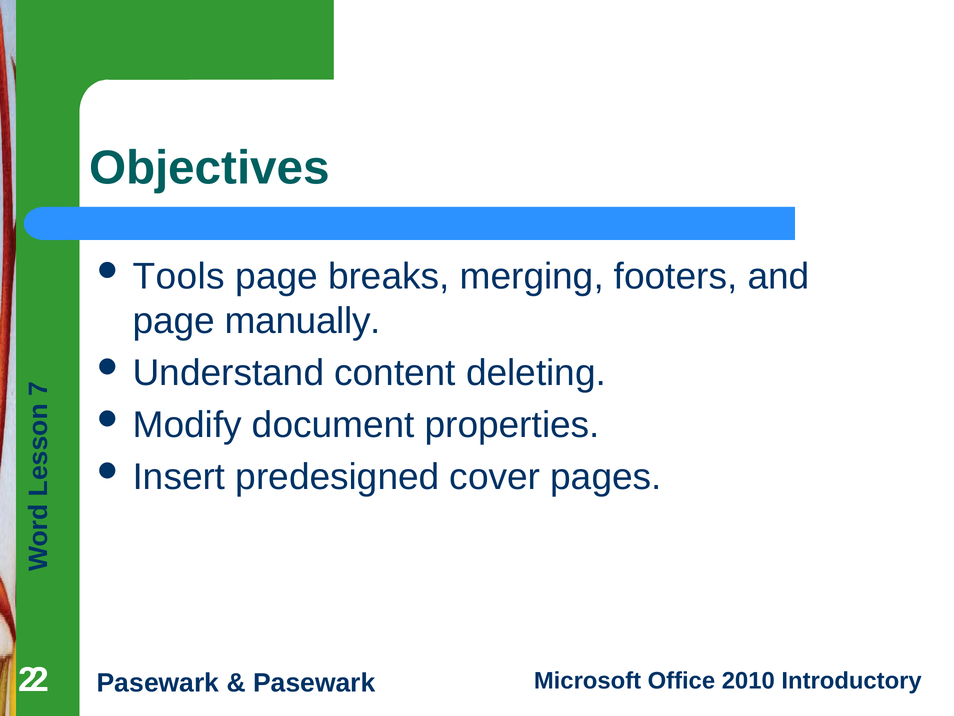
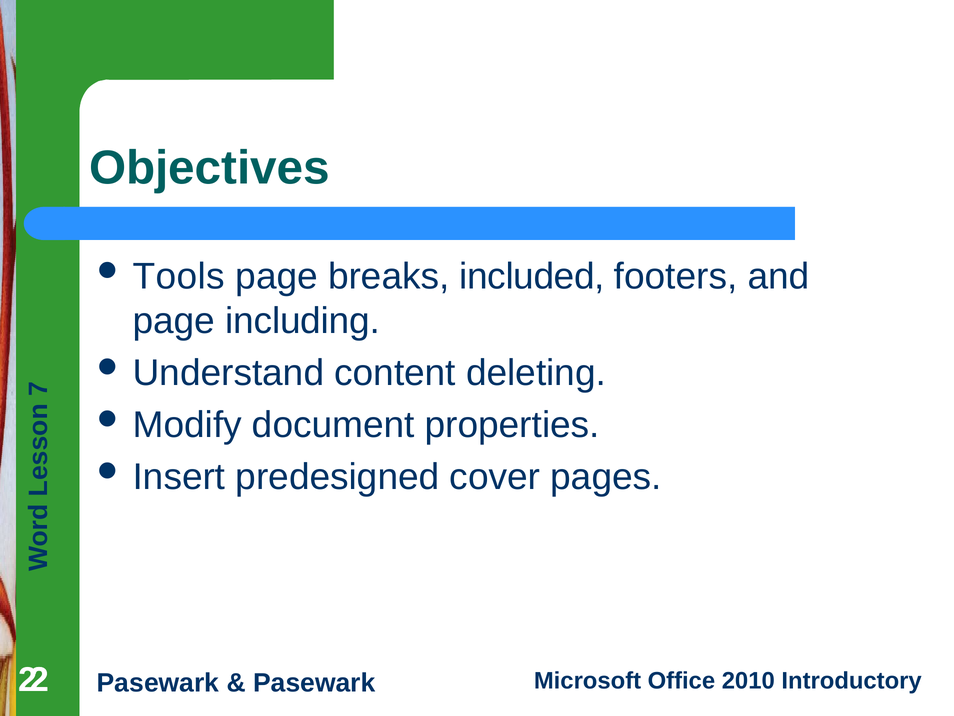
merging: merging -> included (532, 276)
manually: manually -> including (303, 321)
